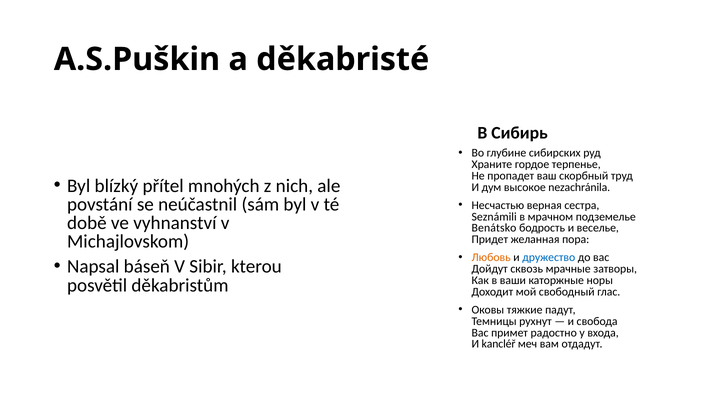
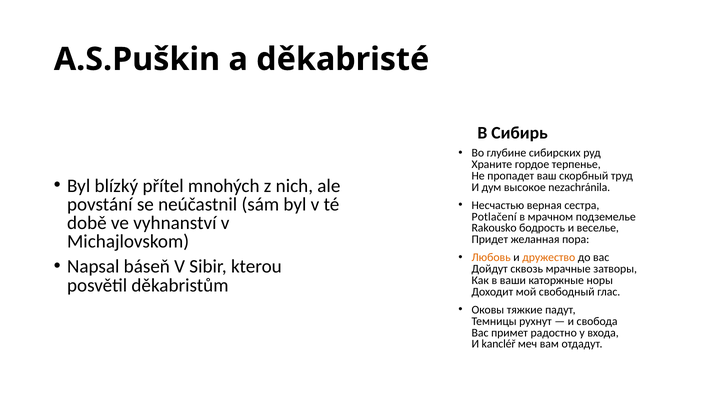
Seznámili: Seznámili -> Potlačení (494, 216)
Benátsko: Benátsko -> Rakousko (494, 228)
дружество colour: blue -> orange (549, 257)
